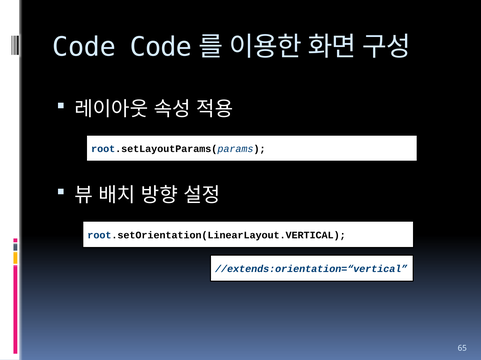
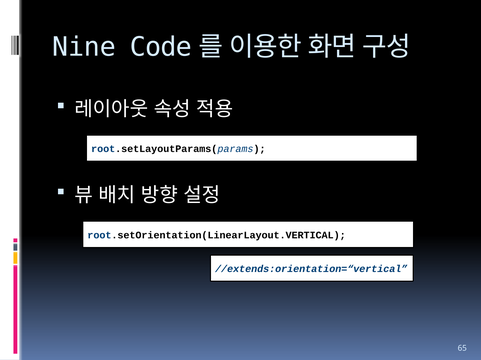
Code: Code -> Nine (84, 47)
